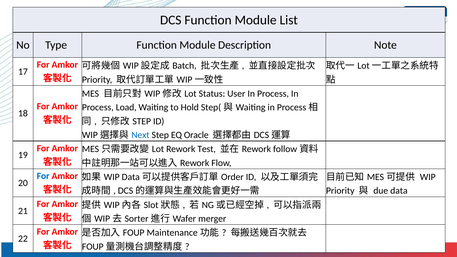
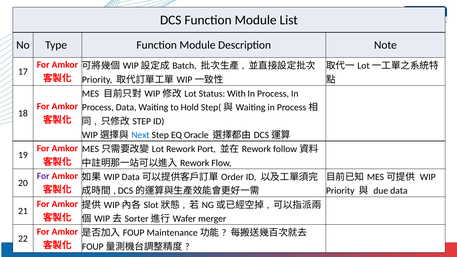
User: User -> With (236, 94)
Process Load: Load -> Data (126, 107)
Test: Test -> Port (207, 149)
For colour: blue -> purple (43, 176)
